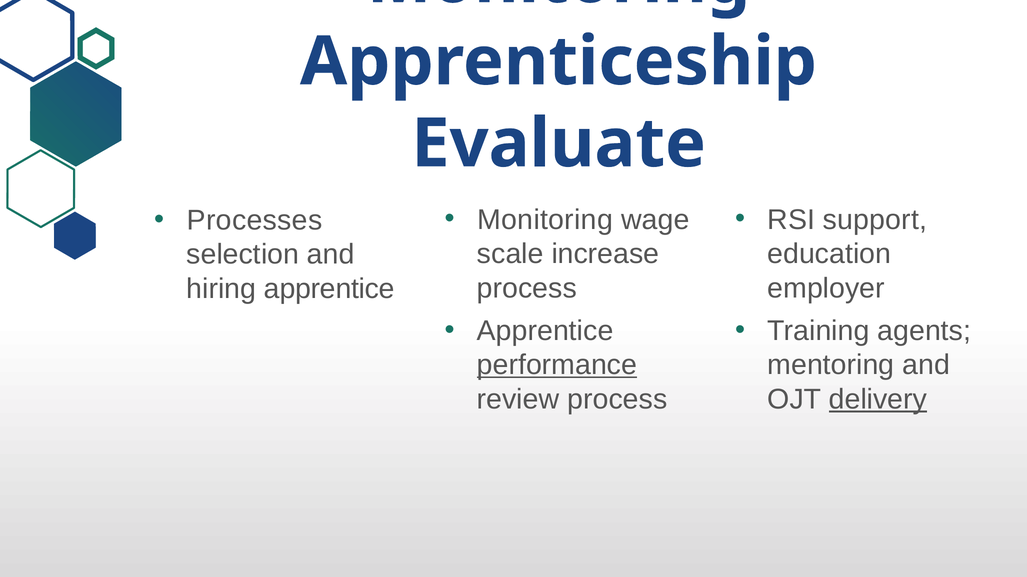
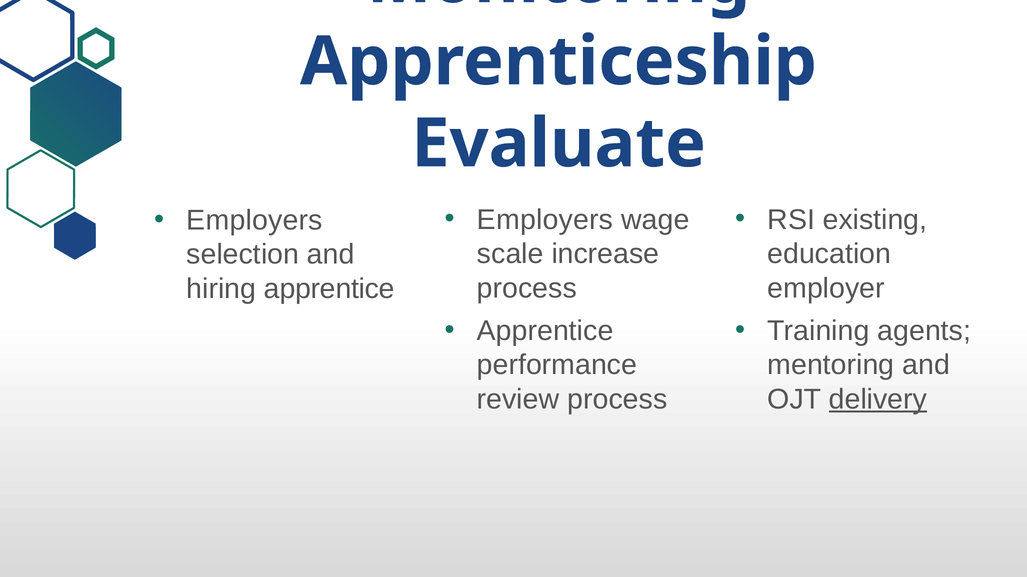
Monitoring: Monitoring -> Employers (545, 220)
support: support -> existing (875, 220)
Processes: Processes -> Employers (255, 221)
performance underline: present -> none (557, 366)
